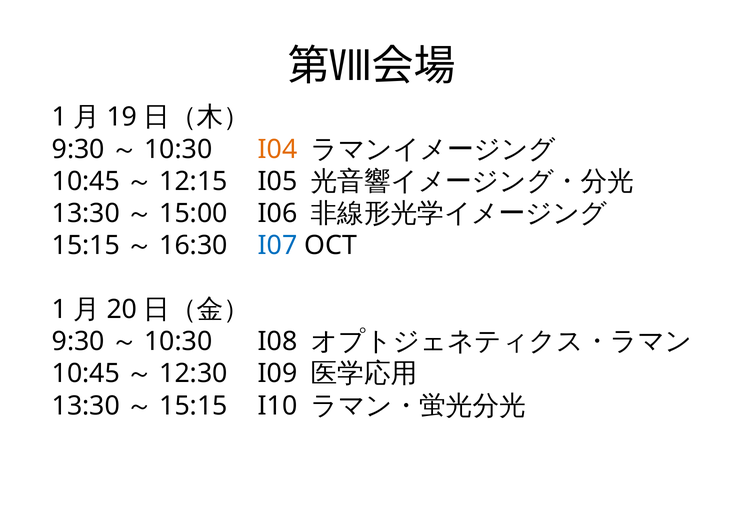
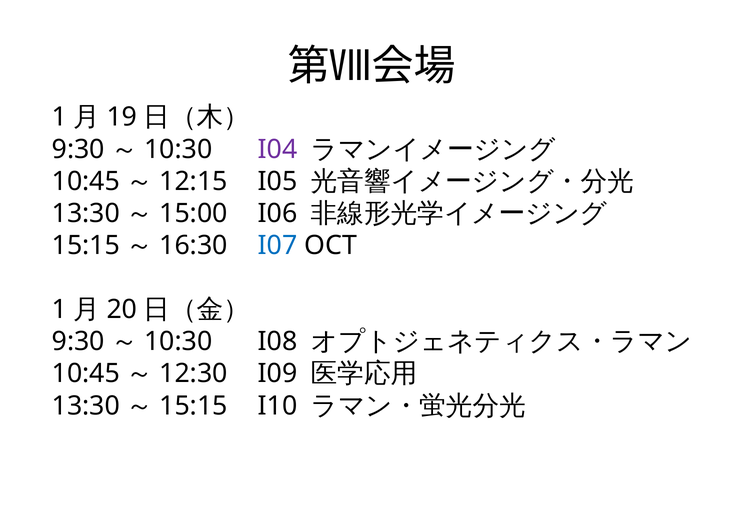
I04 colour: orange -> purple (278, 149)
